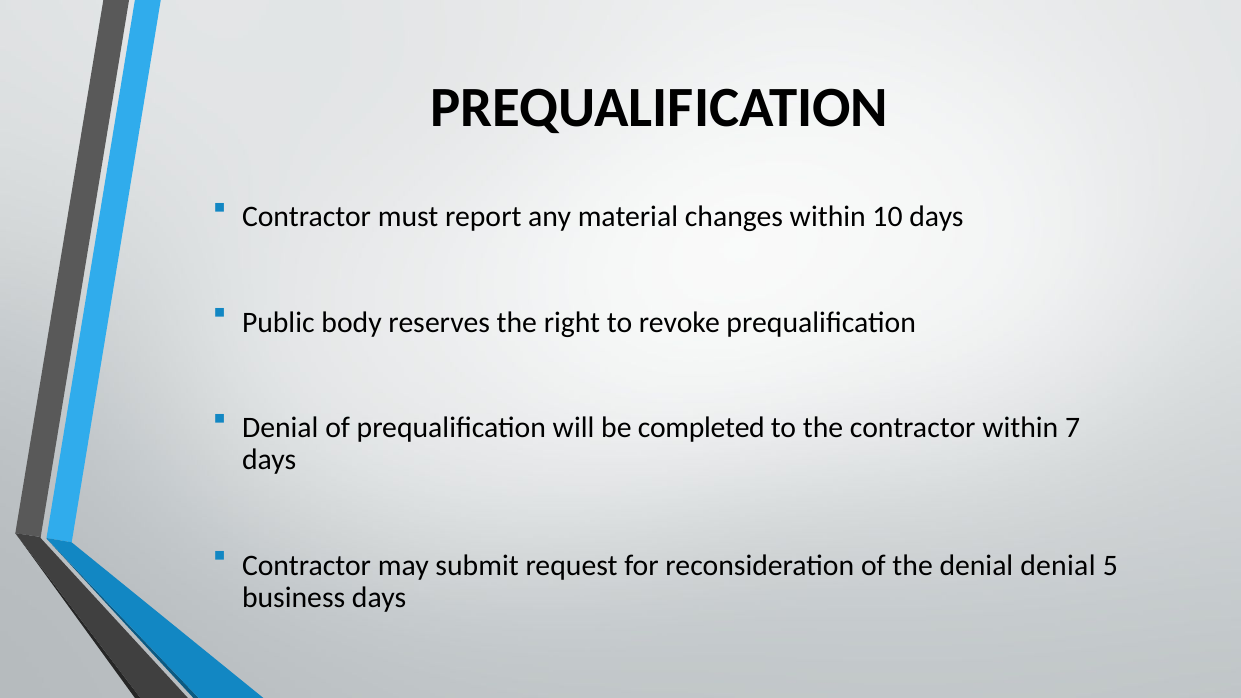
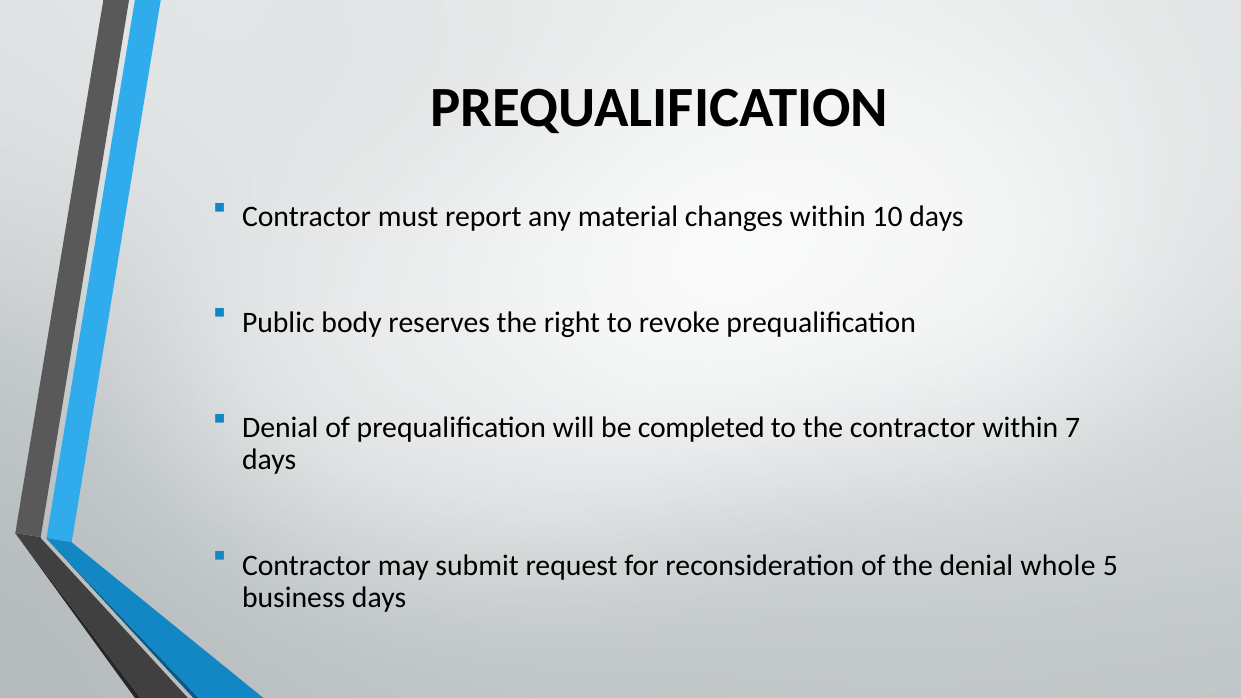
denial denial: denial -> whole (1058, 565)
